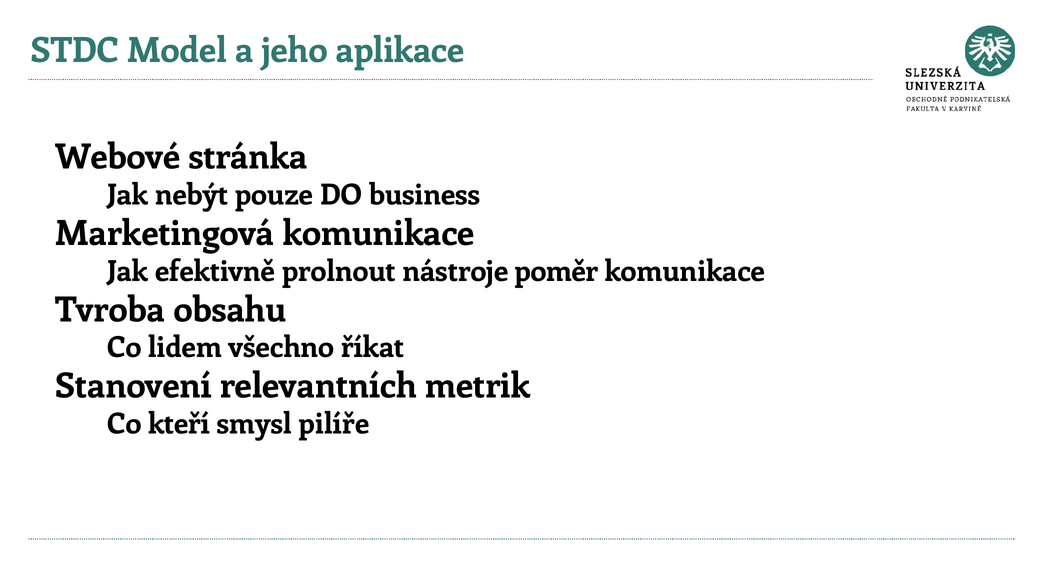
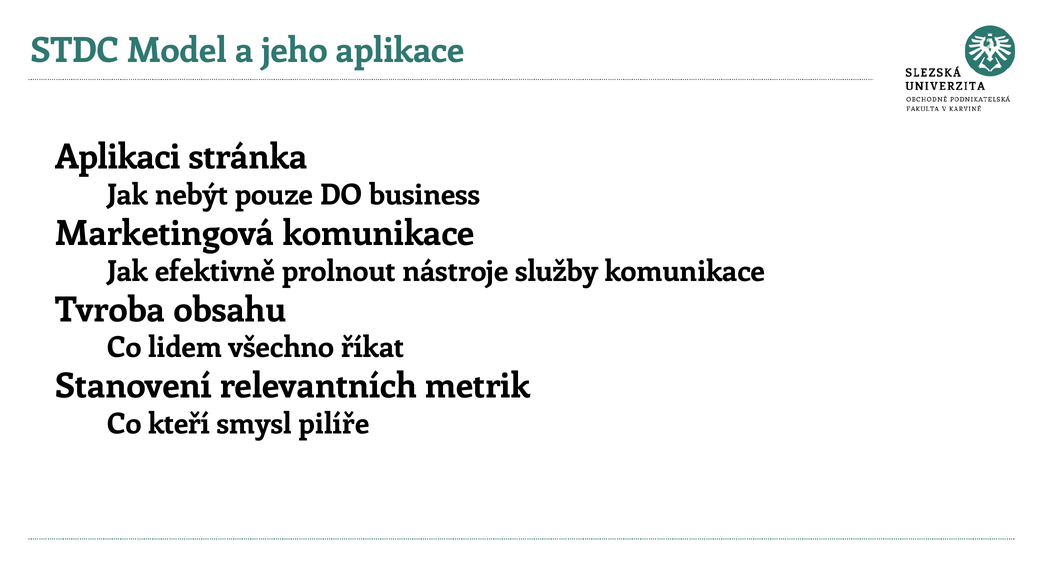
Webové: Webové -> Aplikaci (118, 157)
poměr: poměr -> služby (557, 271)
